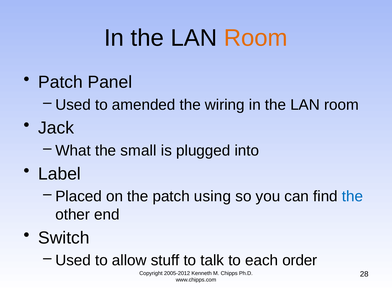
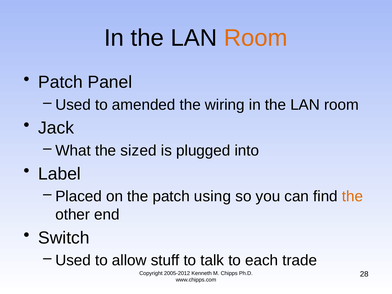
small: small -> sized (139, 151)
the colour: blue -> orange (352, 196)
order: order -> trade (300, 260)
